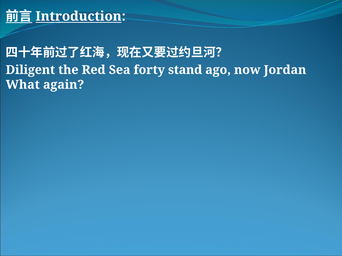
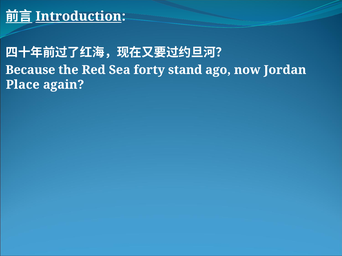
Diligent: Diligent -> Because (30, 70)
What: What -> Place (23, 85)
